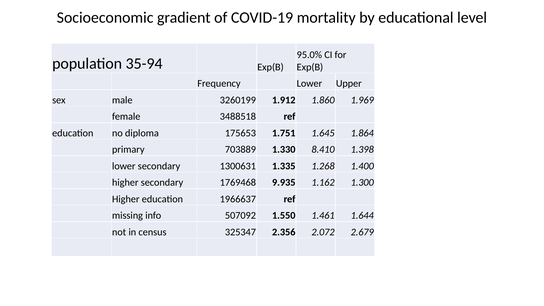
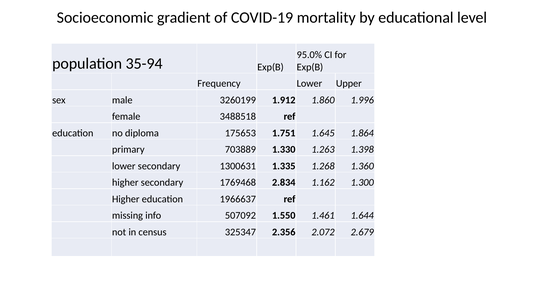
1.969: 1.969 -> 1.996 (362, 100)
8.410: 8.410 -> 1.263 (323, 150)
1.400: 1.400 -> 1.360 (362, 166)
9.935: 9.935 -> 2.834 (284, 183)
